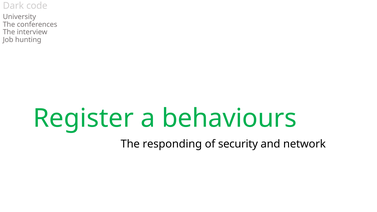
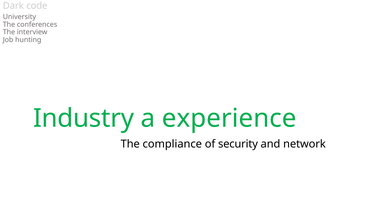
Register: Register -> Industry (84, 118)
behaviours: behaviours -> experience (229, 118)
responding: responding -> compliance (172, 144)
